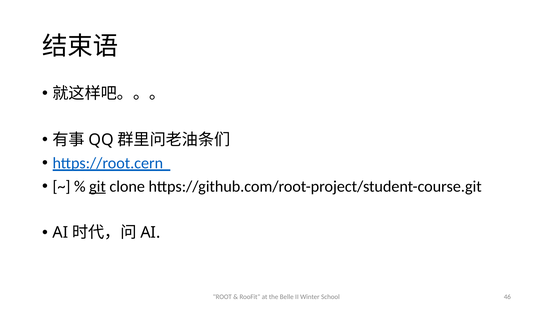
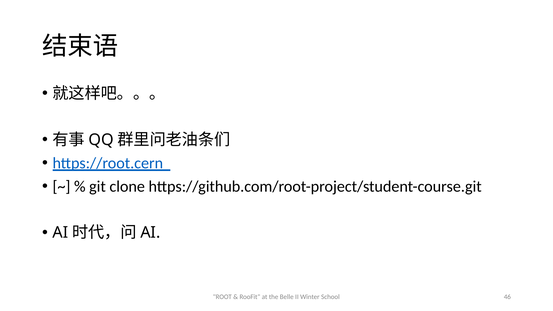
git underline: present -> none (97, 186)
